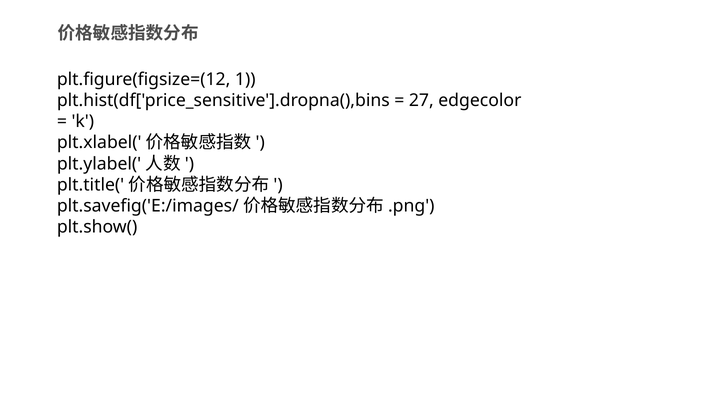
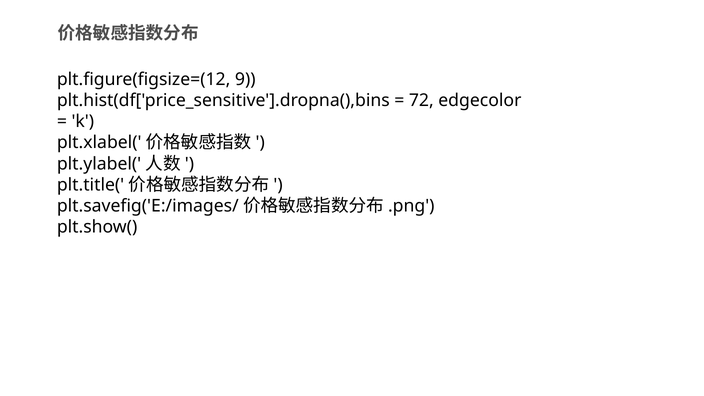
1: 1 -> 9 (245, 79)
27: 27 -> 72 (421, 100)
